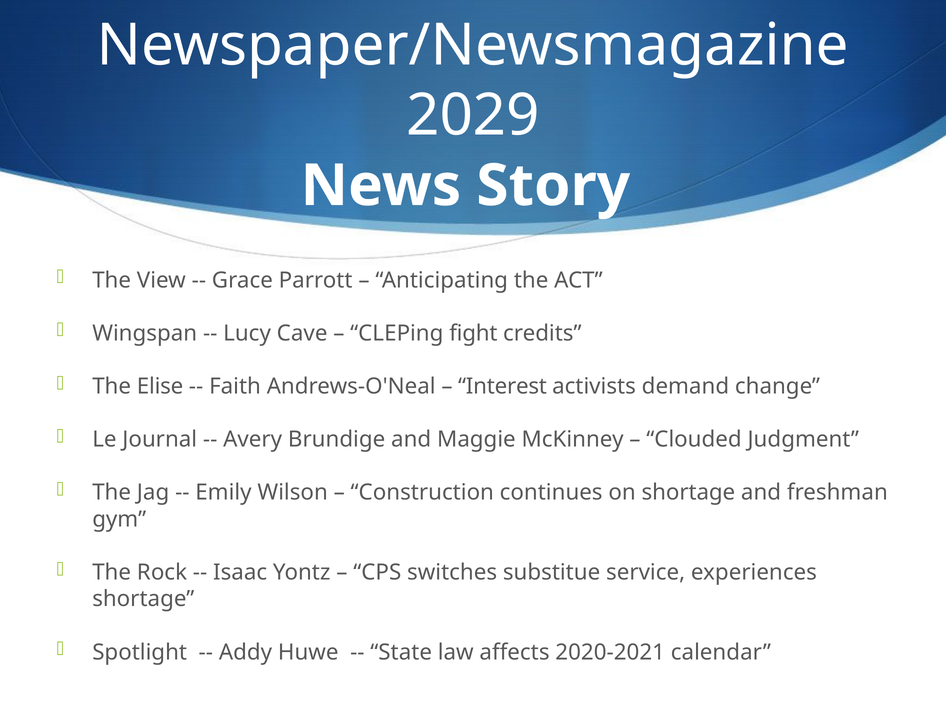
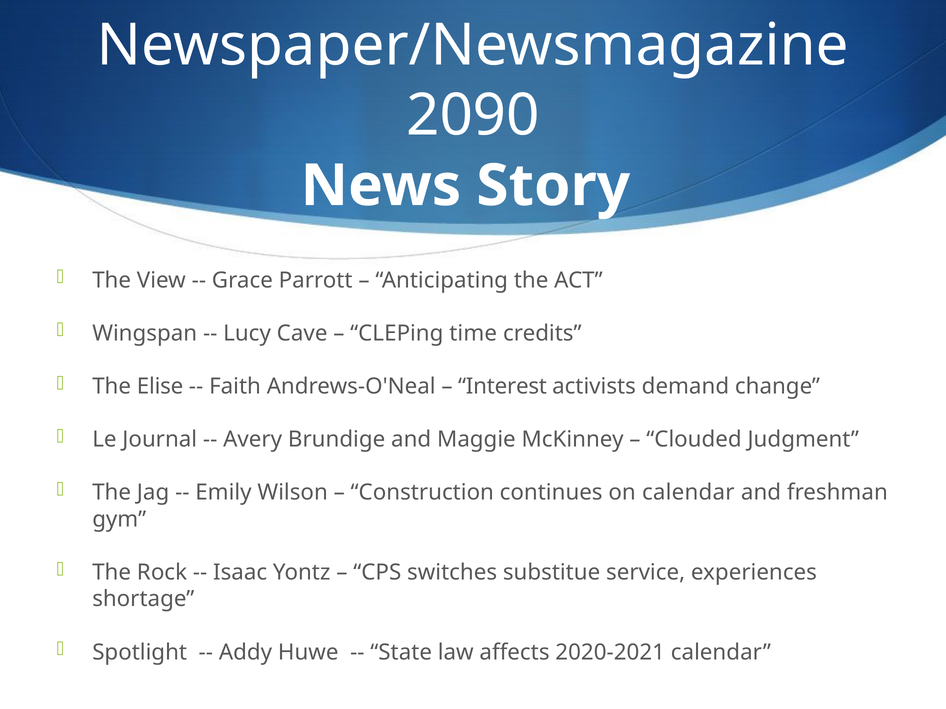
2029: 2029 -> 2090 (473, 116)
fight: fight -> time (473, 333)
on shortage: shortage -> calendar (688, 493)
